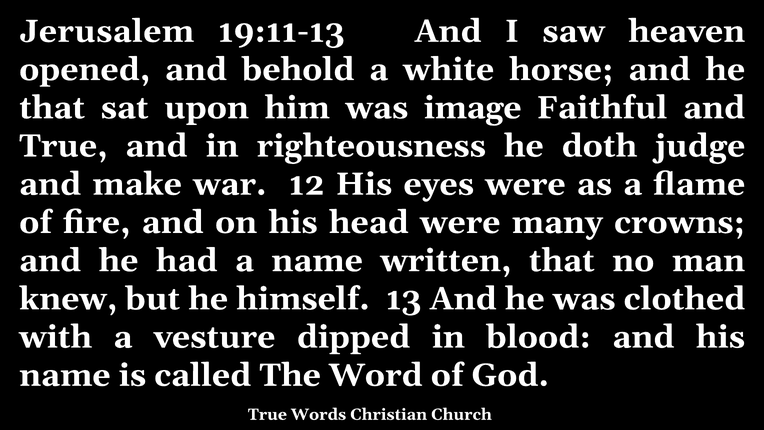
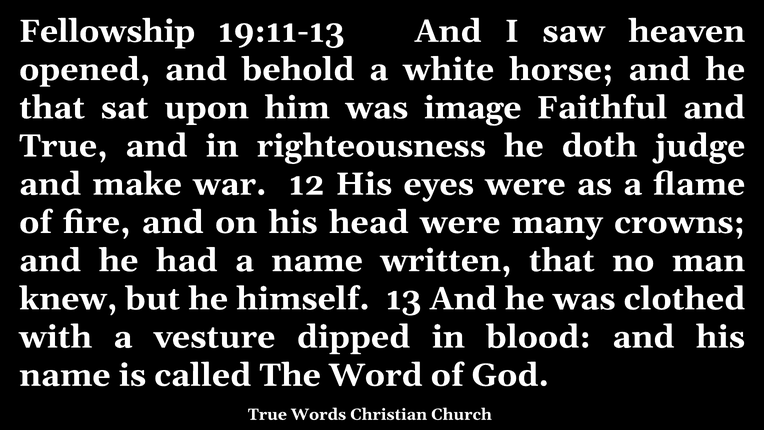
Jerusalem: Jerusalem -> Fellowship (107, 31)
